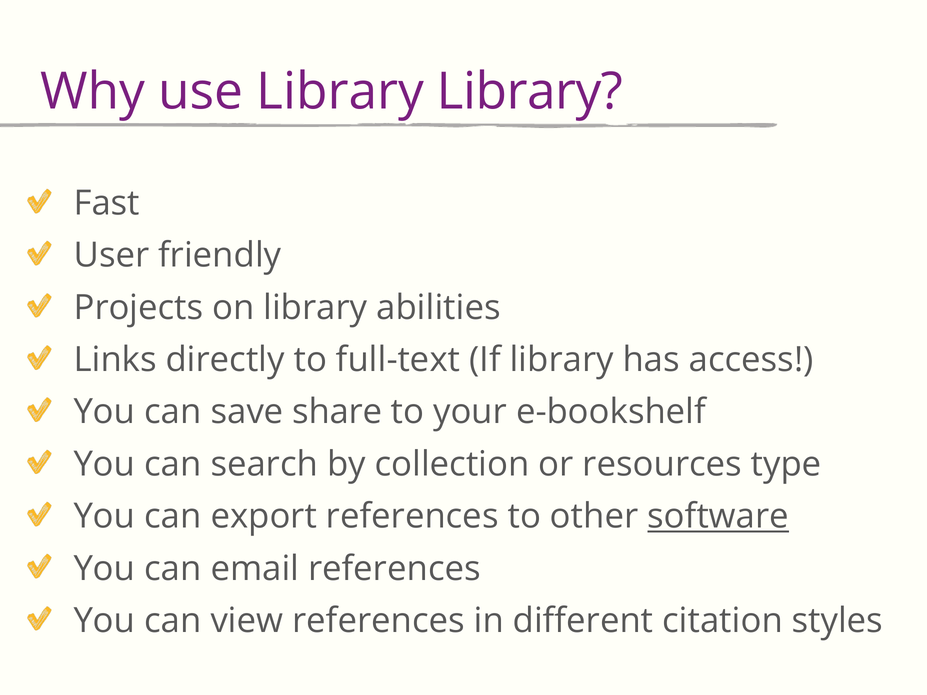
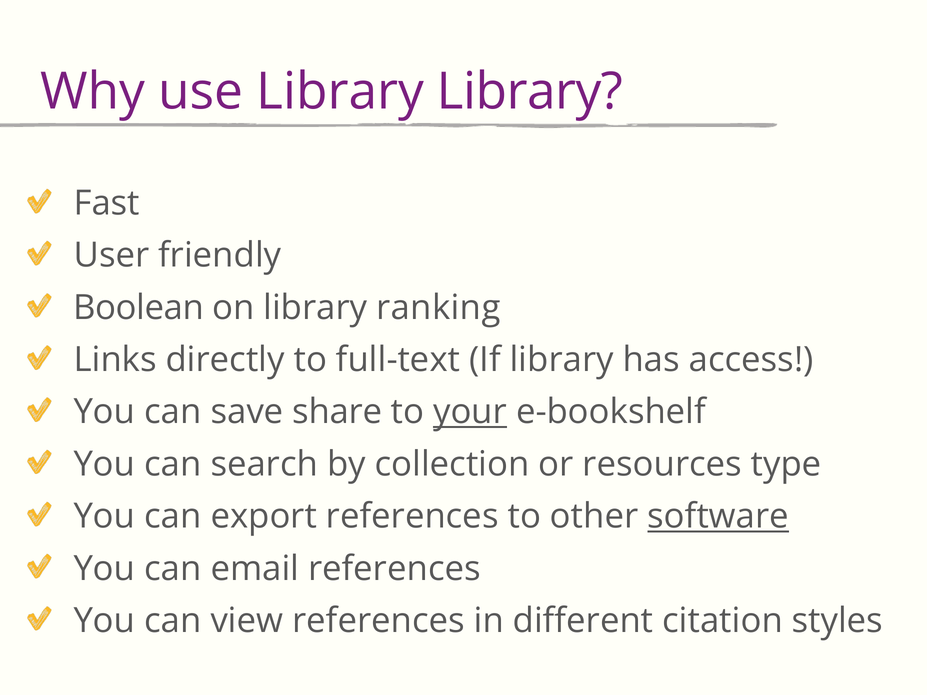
Projects: Projects -> Boolean (139, 308)
abilities: abilities -> ranking (438, 308)
your underline: none -> present (470, 412)
